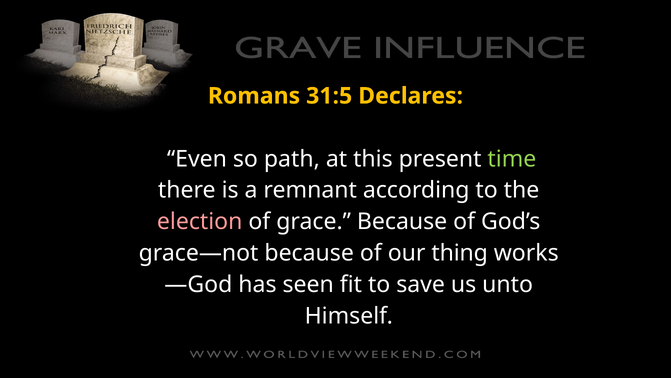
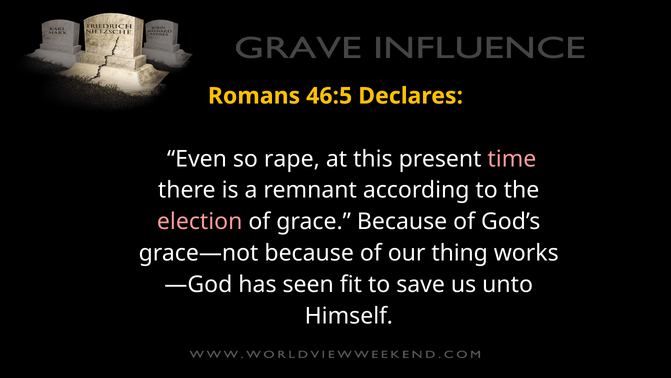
31:5: 31:5 -> 46:5 (329, 96)
path: path -> rape (292, 159)
time colour: light green -> pink (512, 159)
